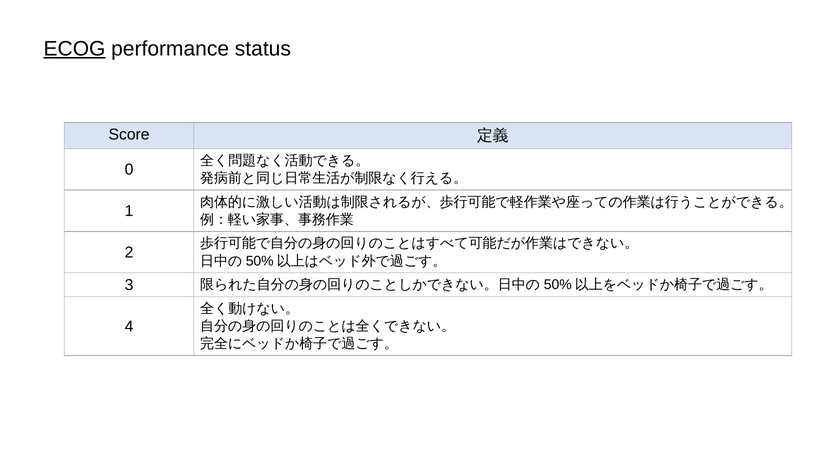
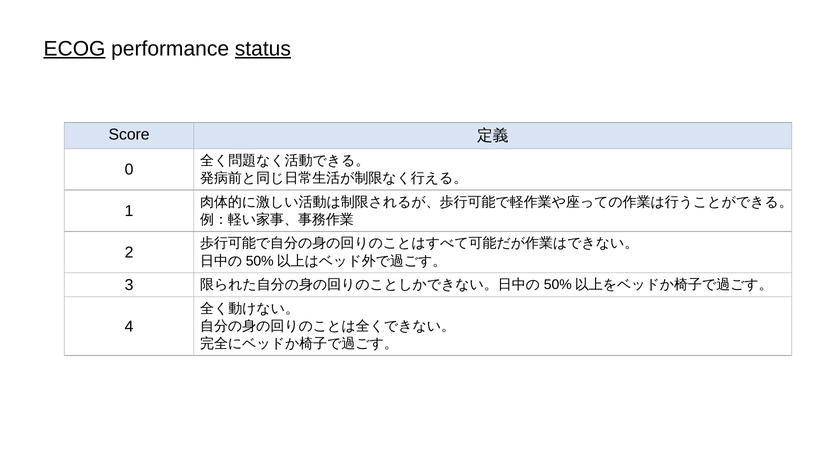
status underline: none -> present (263, 49)
